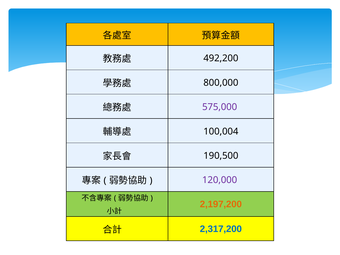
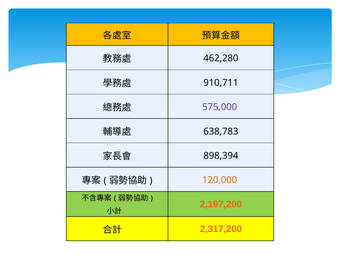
492,200: 492,200 -> 462,280 (221, 58)
800,000: 800,000 -> 910,711 (221, 83)
100,004: 100,004 -> 638,783 (221, 131)
190,500: 190,500 -> 898,394 (221, 156)
120,000 colour: purple -> orange (220, 180)
2,317,200 colour: blue -> orange (221, 229)
